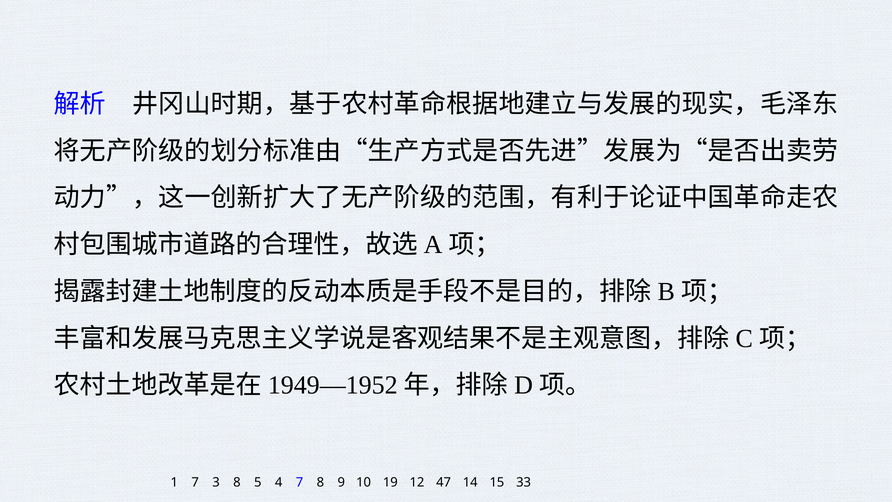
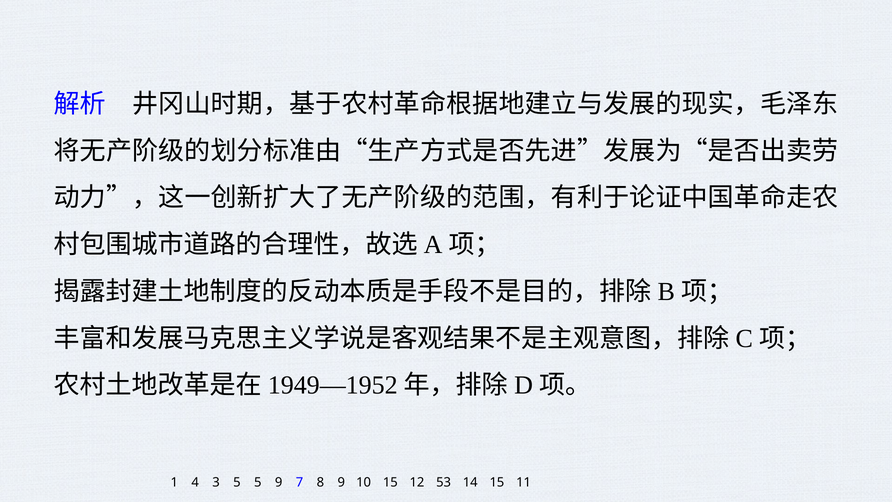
1 7: 7 -> 4 (195, 482)
3 8: 8 -> 5 (237, 482)
5 4: 4 -> 9 (279, 482)
10 19: 19 -> 15 (390, 482)
47: 47 -> 53 (444, 482)
33: 33 -> 11 (524, 482)
